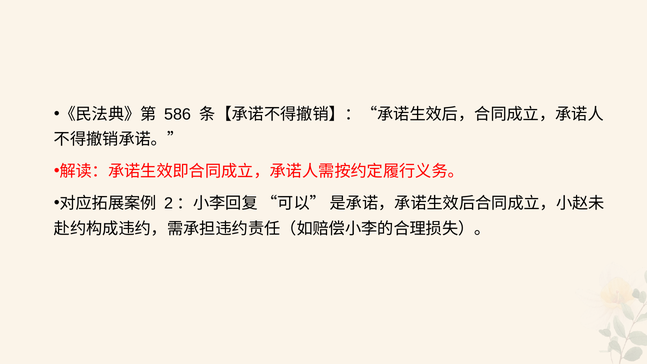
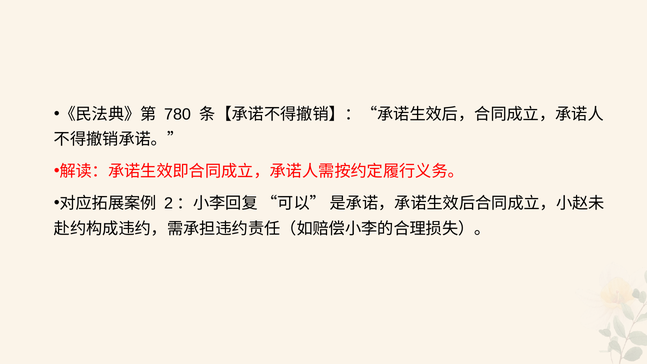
586: 586 -> 780 (178, 114)
